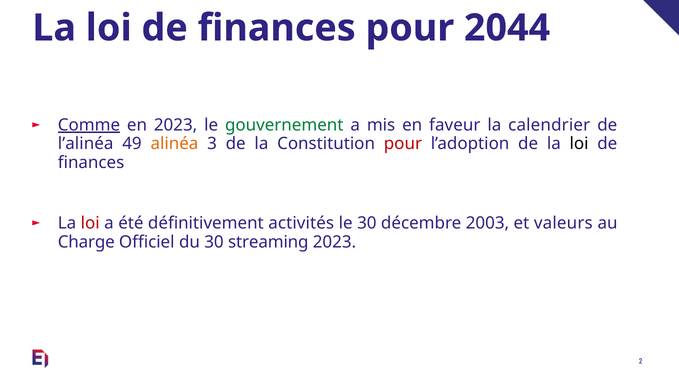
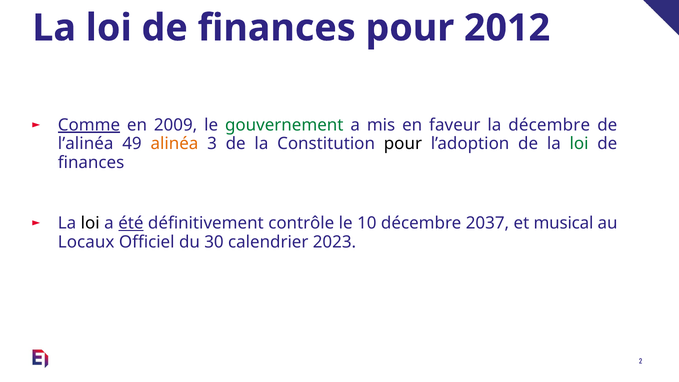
2044: 2044 -> 2012 (507, 28)
en 2023: 2023 -> 2009 (176, 125)
la calendrier: calendrier -> décembre (549, 125)
pour colour: red -> black (403, 144)
loi colour: black -> green (579, 144)
loi colour: red -> black (90, 223)
été underline: none -> present (131, 223)
activités: activités -> contrôle (301, 223)
le 30: 30 -> 10 (367, 223)
2003: 2003 -> 2037 (487, 223)
valeurs: valeurs -> musical (563, 223)
Charge: Charge -> Locaux (86, 242)
streaming: streaming -> calendrier (268, 242)
